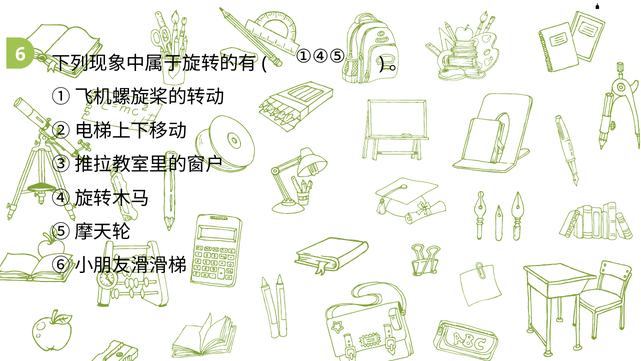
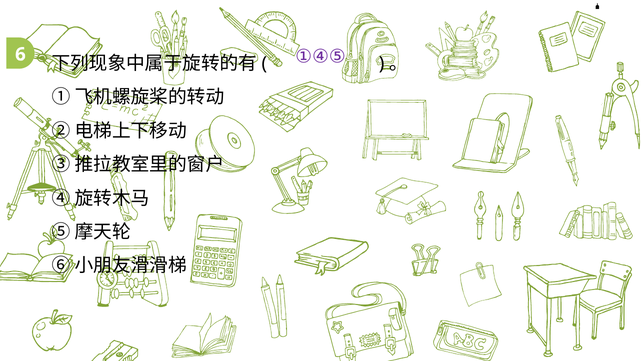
①④⑤ colour: black -> purple (321, 56)
